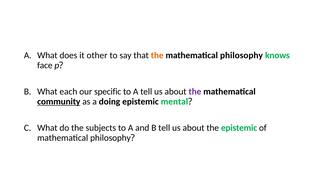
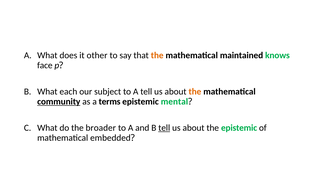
philosophy: philosophy -> maintained (242, 55)
specific: specific -> subject (108, 91)
the colour: purple -> orange (195, 91)
doing: doing -> terms (110, 101)
subjects: subjects -> broader (101, 128)
tell underline: none -> present (164, 128)
philosophy: philosophy -> embedded (110, 137)
